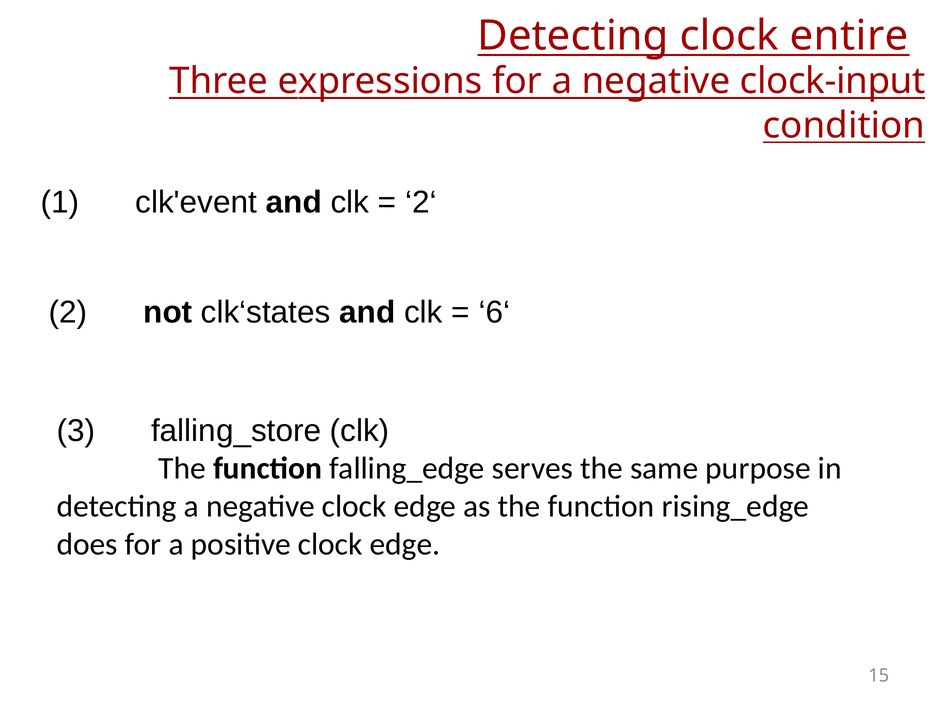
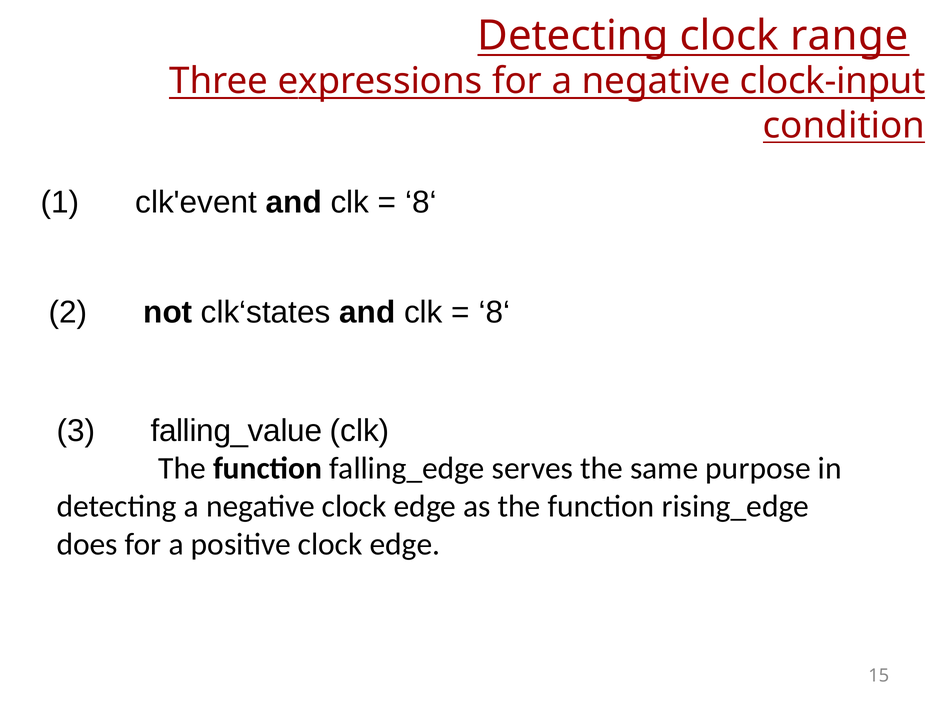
entire: entire -> range (849, 36)
2‘: 2‘ -> 8‘ (421, 202)
6‘: 6‘ -> 8‘ (494, 313)
falling_store: falling_store -> falling_value (236, 431)
